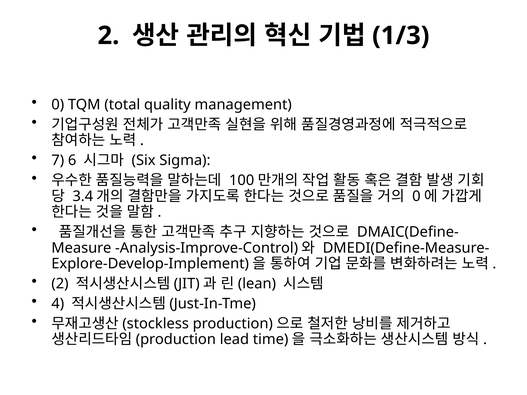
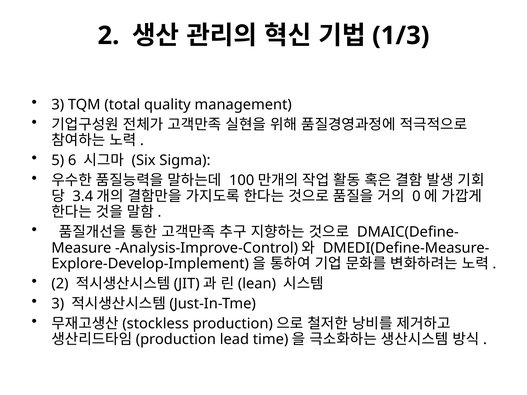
0: 0 -> 3 (58, 105)
7: 7 -> 5 (58, 161)
4: 4 -> 3 (58, 304)
